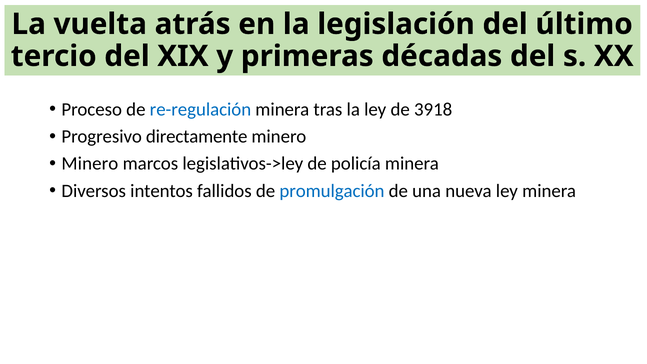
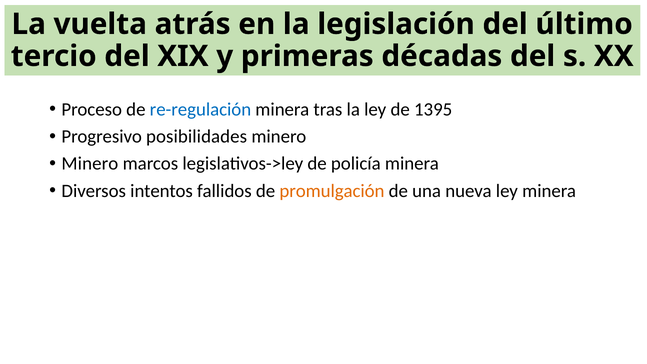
3918: 3918 -> 1395 (433, 109)
directamente: directamente -> posibilidades (197, 137)
promulgación colour: blue -> orange (332, 191)
